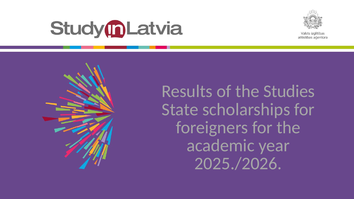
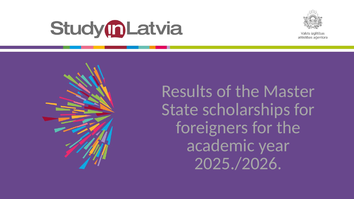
Studies: Studies -> Master (289, 91)
